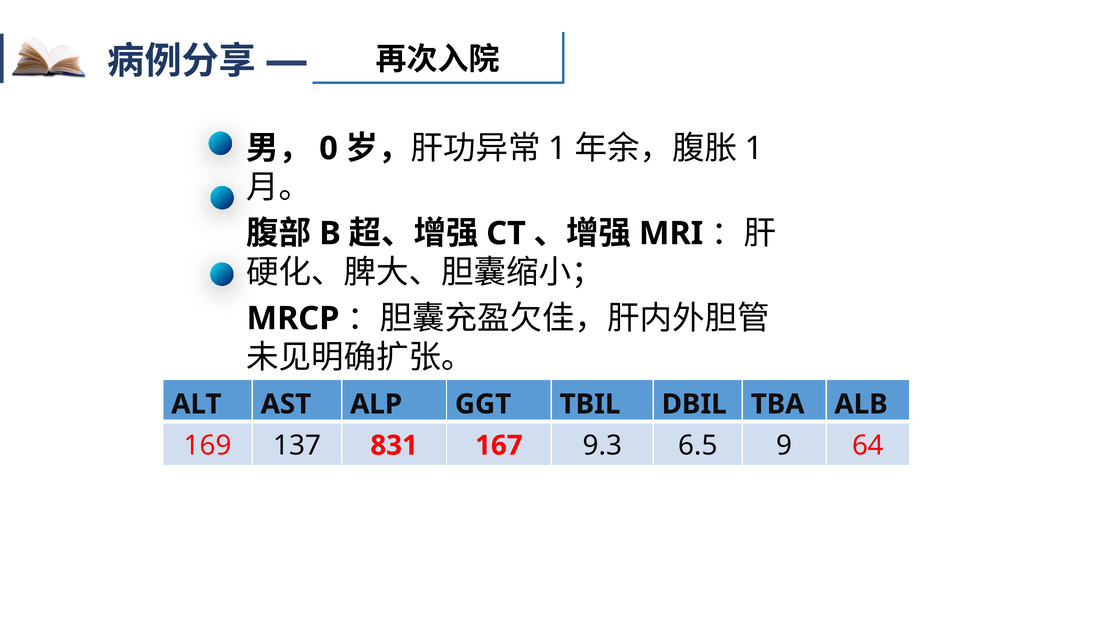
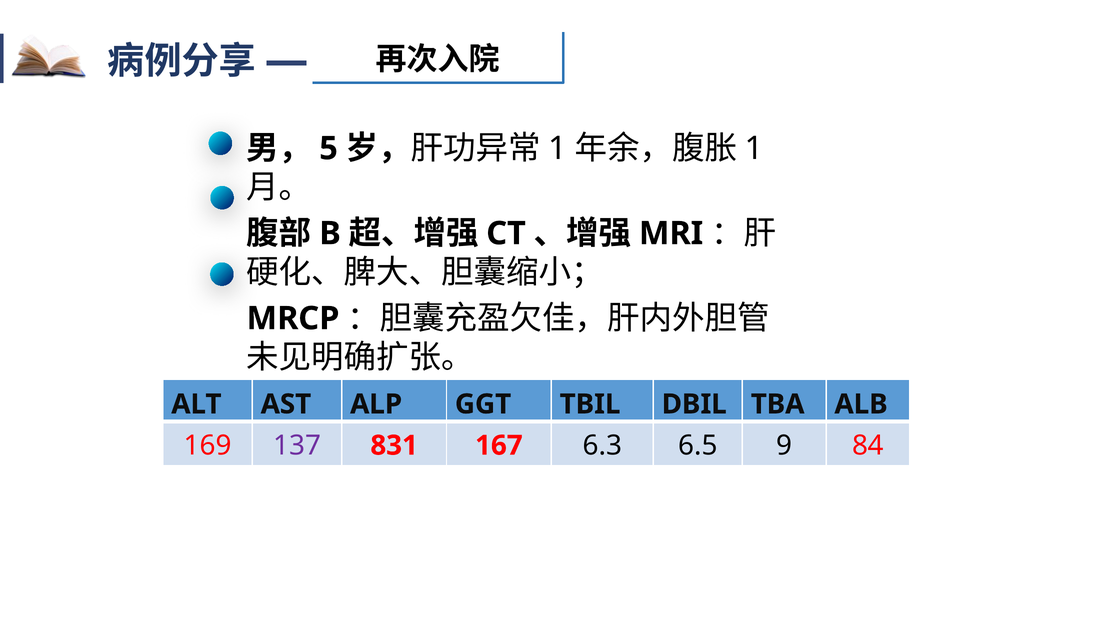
0: 0 -> 5 (329, 148)
137 colour: black -> purple (297, 445)
9.3: 9.3 -> 6.3 (602, 445)
64: 64 -> 84 (868, 445)
